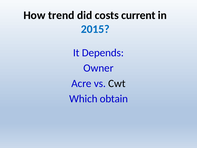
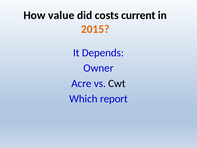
trend: trend -> value (61, 15)
2015 colour: blue -> orange (95, 29)
obtain: obtain -> report (114, 99)
